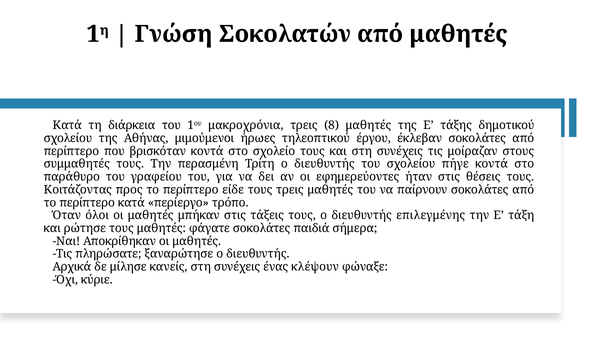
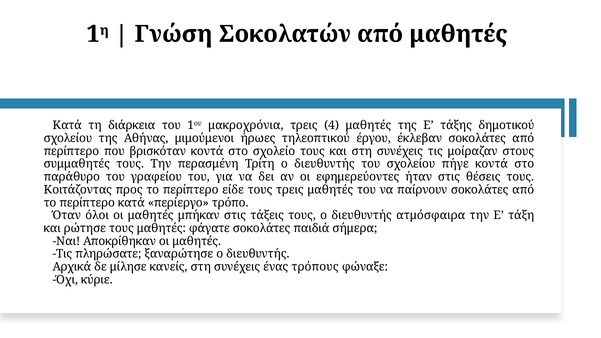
8: 8 -> 4 (332, 126)
επιλεγμένης: επιλεγμένης -> ατμόσφαιρα (431, 215)
κλέψουν: κλέψουν -> τρόπους (315, 267)
